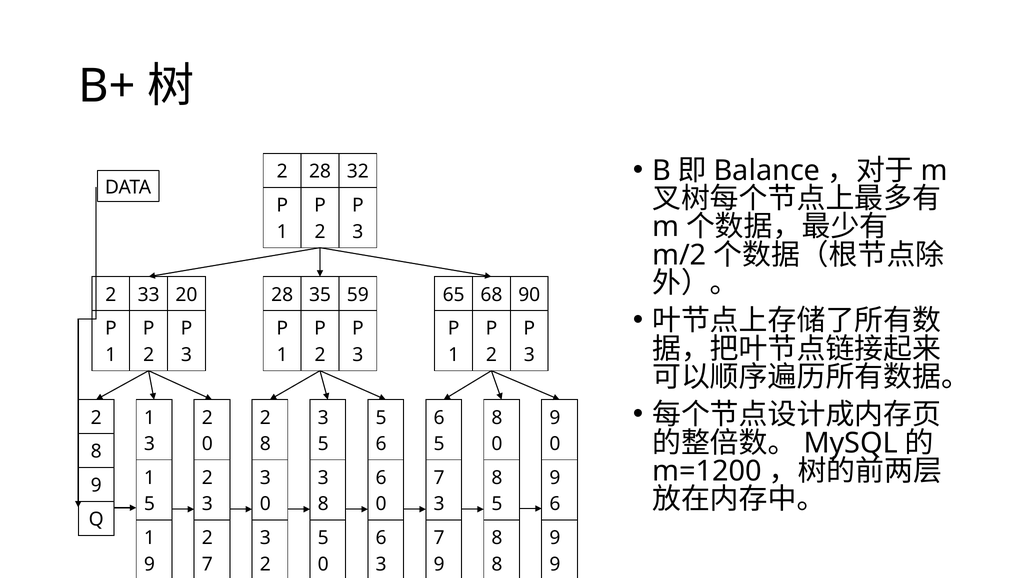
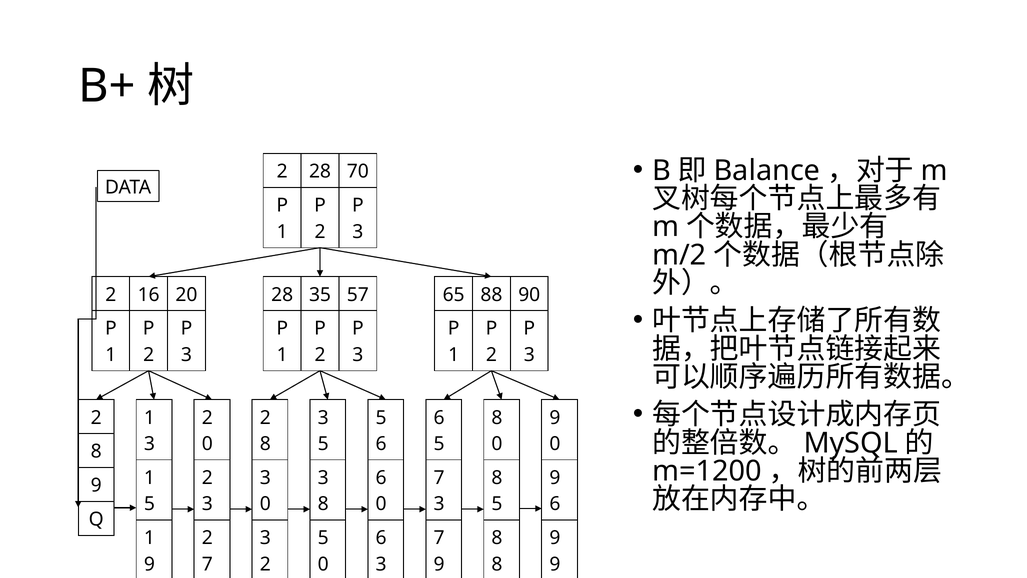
32: 32 -> 70 (358, 172)
33: 33 -> 16 (149, 294)
59: 59 -> 57 (358, 294)
68: 68 -> 88 (491, 294)
